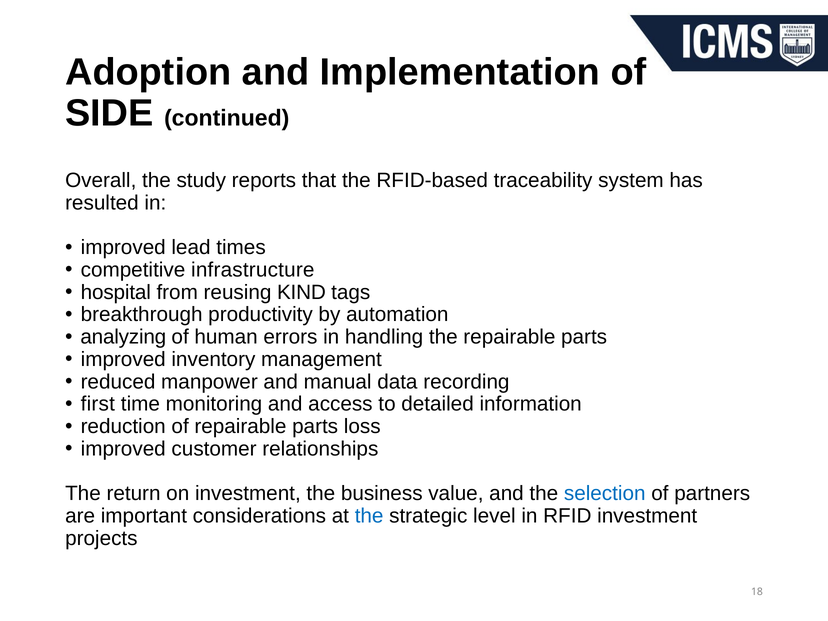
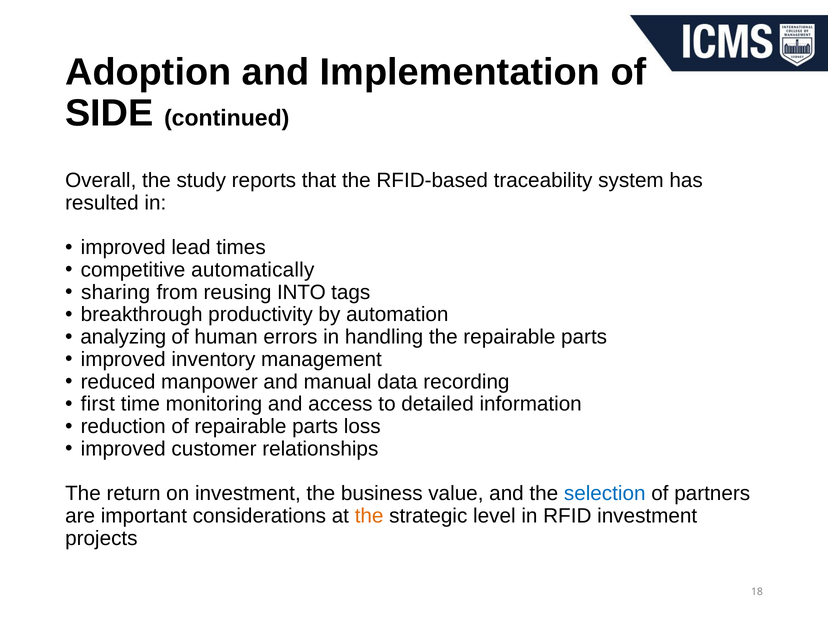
infrastructure: infrastructure -> automatically (253, 270)
hospital: hospital -> sharing (116, 292)
KIND: KIND -> INTO (301, 292)
the colour: blue -> orange (369, 516)
